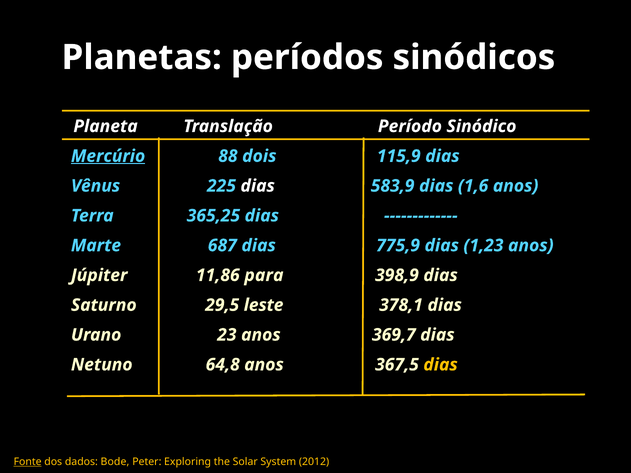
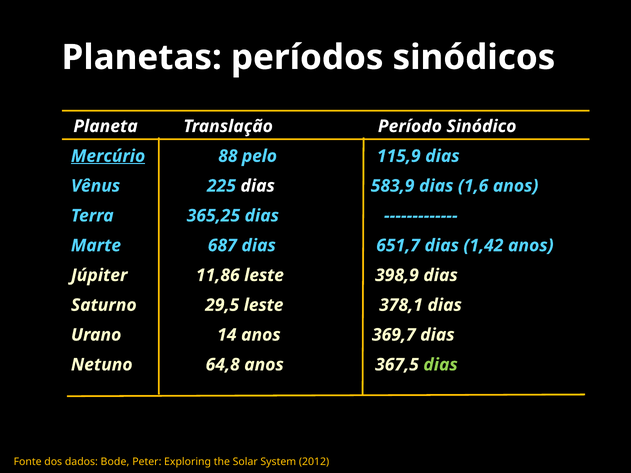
dois: dois -> pelo (259, 156)
775,9: 775,9 -> 651,7 (398, 246)
1,23: 1,23 -> 1,42 (483, 246)
11,86 para: para -> leste (264, 275)
23: 23 -> 14 (227, 335)
dias colour: yellow -> light green (441, 365)
Fonte underline: present -> none (28, 462)
